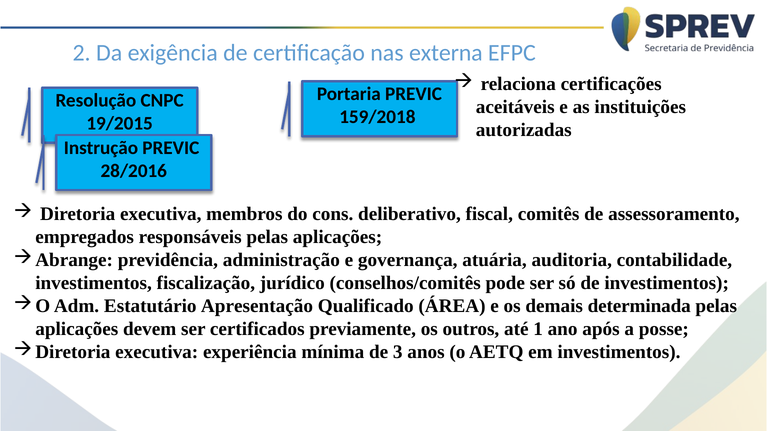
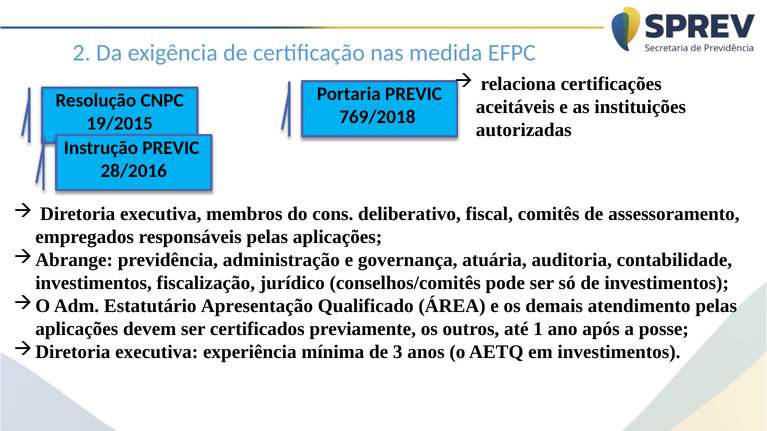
externa: externa -> medida (446, 53)
159/2018: 159/2018 -> 769/2018 (377, 117)
determinada: determinada -> atendimento (639, 306)
